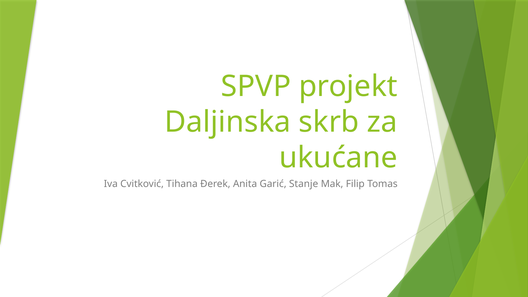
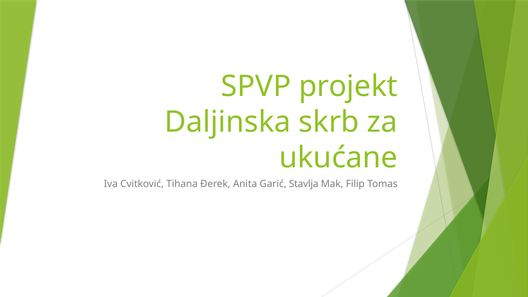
Stanje: Stanje -> Stavlja (304, 184)
